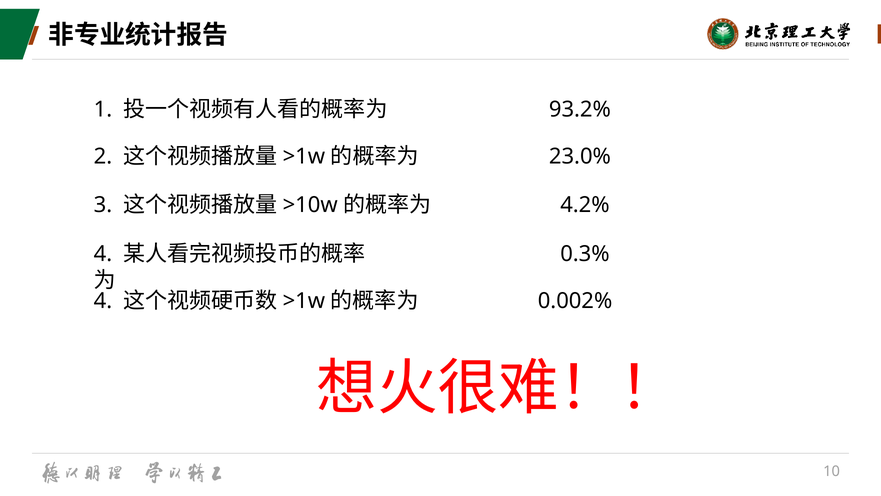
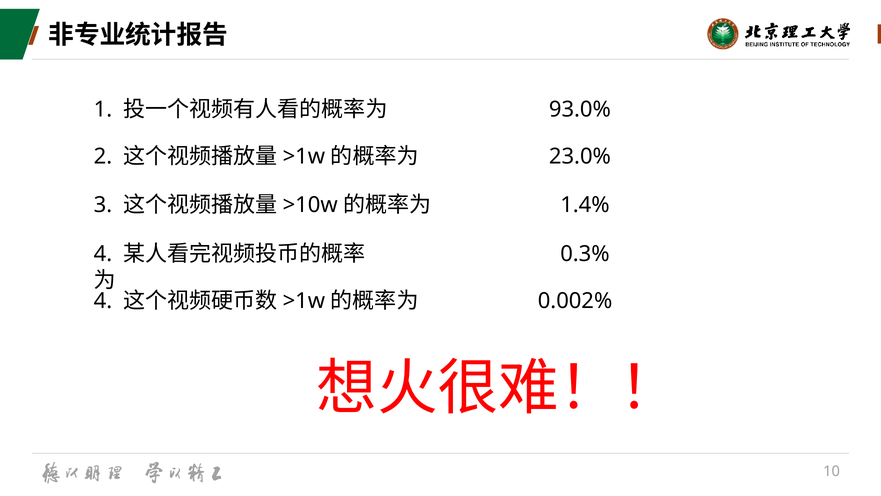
93.2%: 93.2% -> 93.0% (580, 109)
4.2%: 4.2% -> 1.4% (585, 205)
